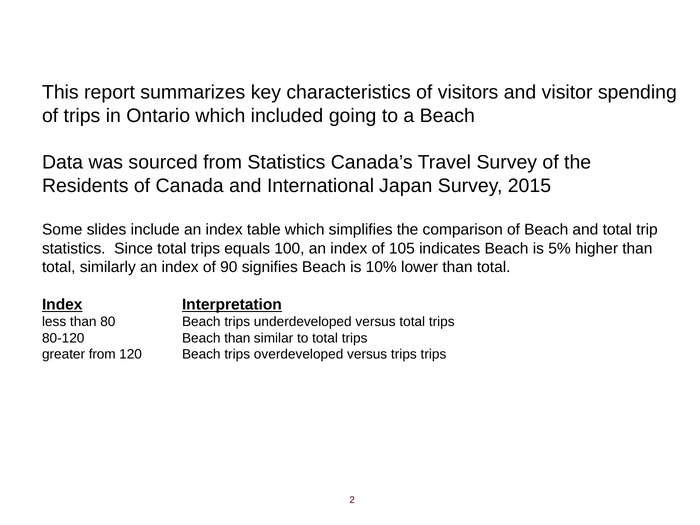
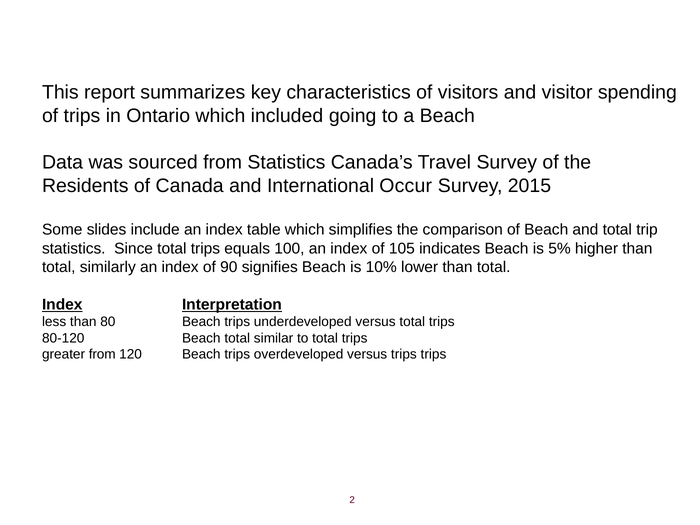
Japan: Japan -> Occur (406, 186)
Beach than: than -> total (237, 338)
